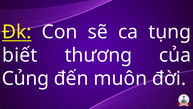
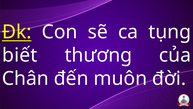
Củng: Củng -> Chân (25, 78)
